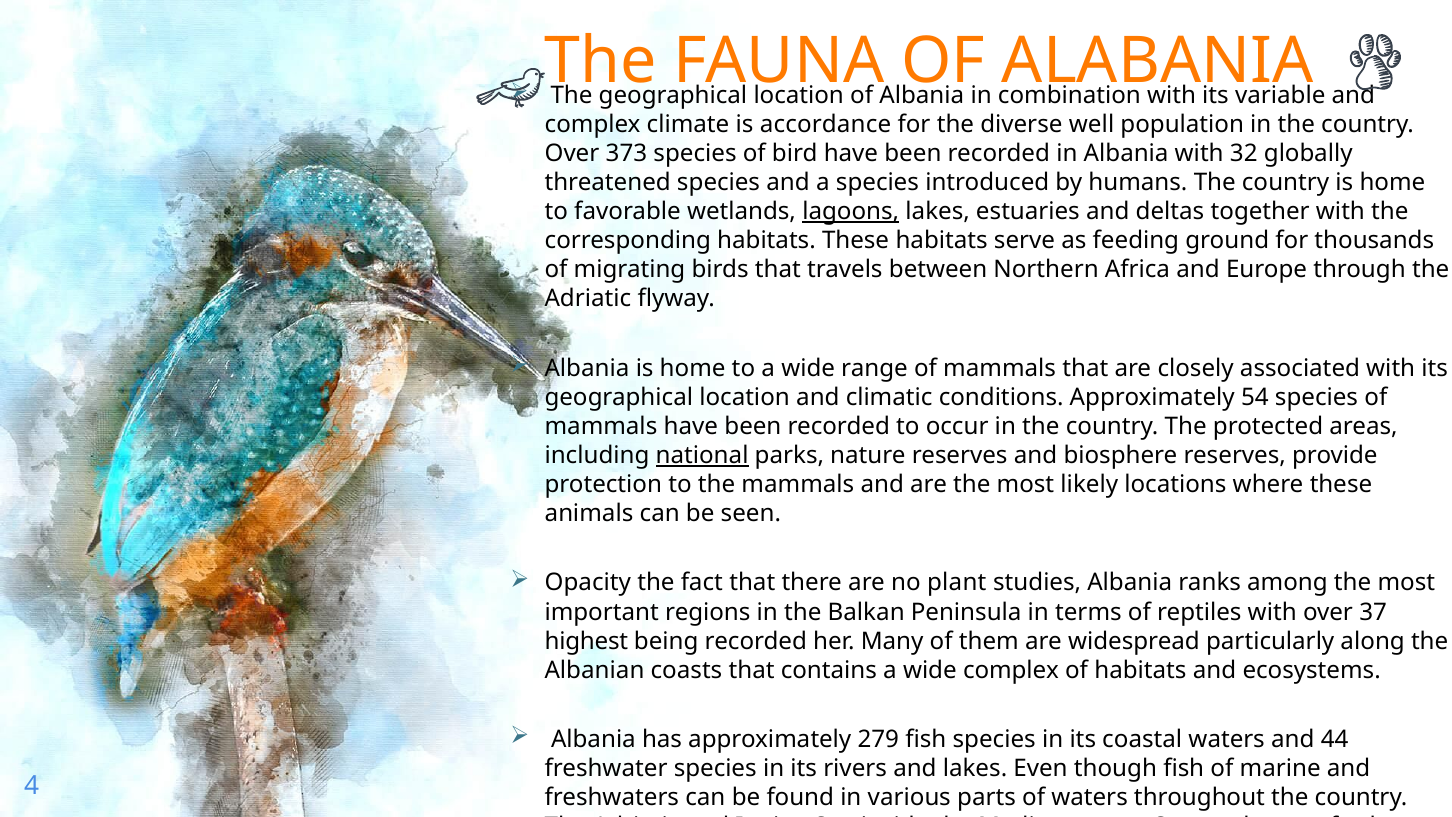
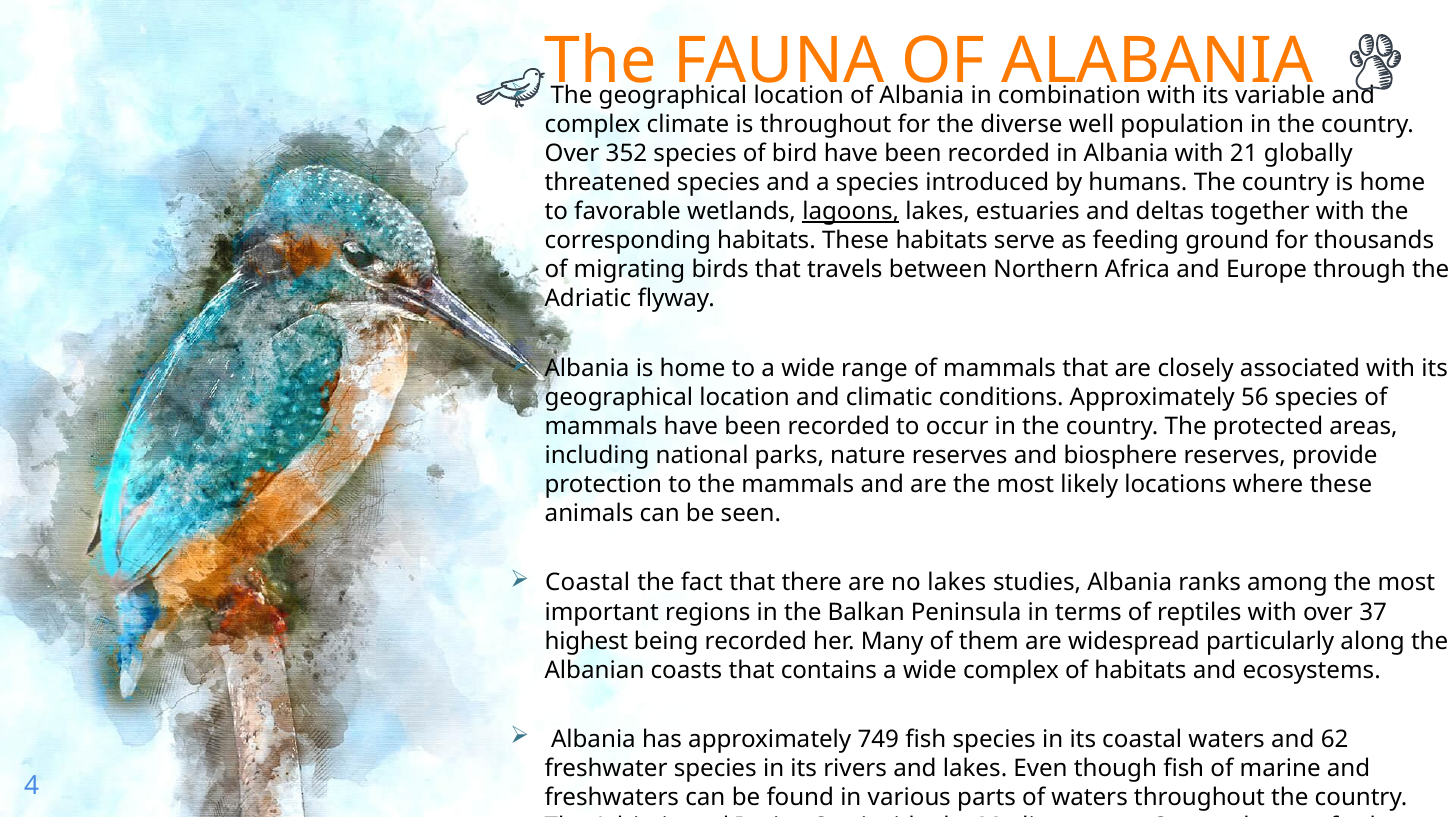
is accordance: accordance -> throughout (826, 125)
373: 373 -> 352 (626, 154)
32: 32 -> 21 (1244, 154)
54: 54 -> 56 (1255, 397)
national underline: present -> none (702, 455)
Opacity: Opacity -> Coastal (588, 583)
no plant: plant -> lakes (957, 583)
279: 279 -> 749 (878, 739)
44: 44 -> 62 (1335, 739)
